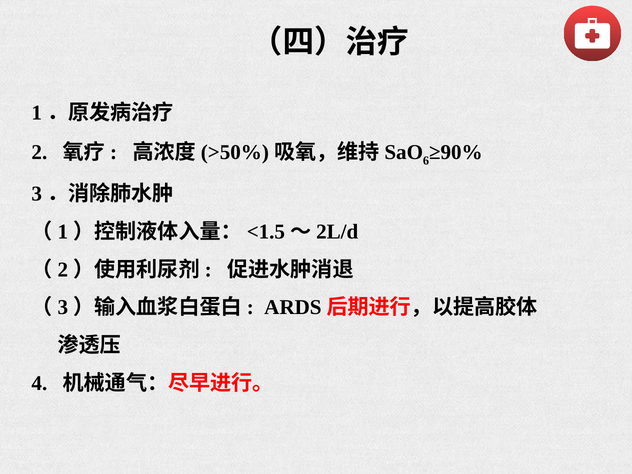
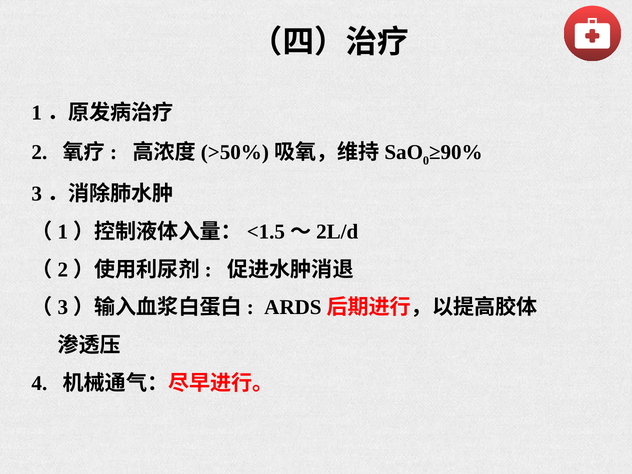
6: 6 -> 0 (426, 161)
